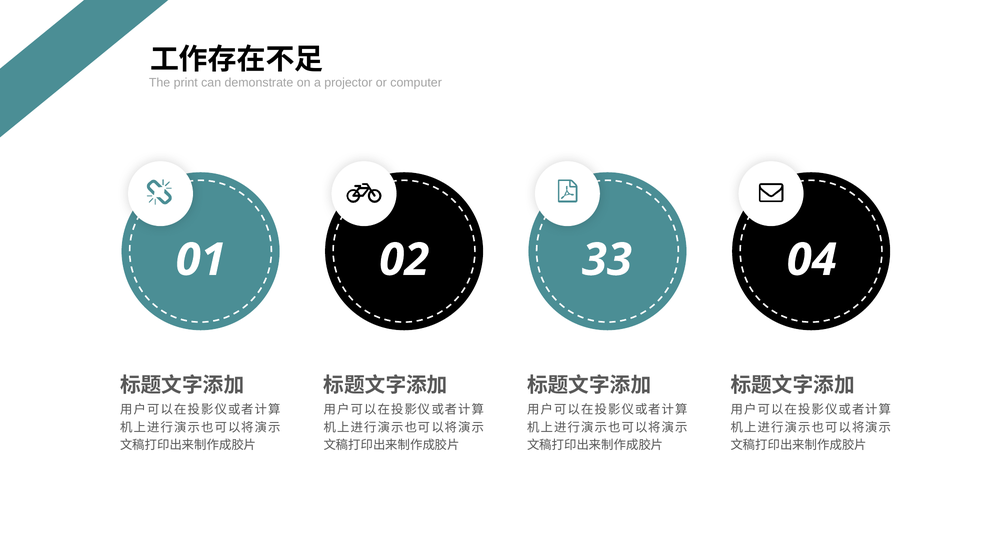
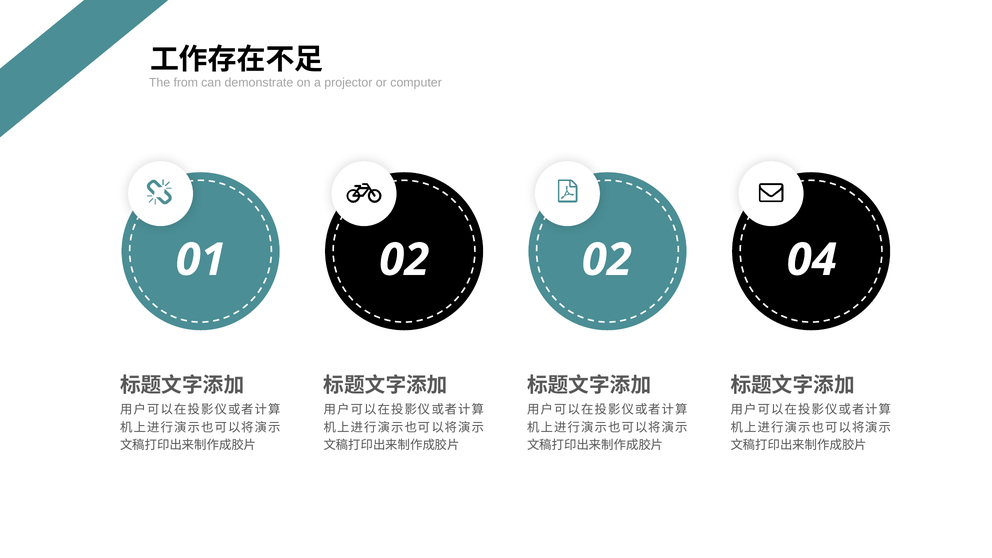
print: print -> from (186, 83)
02 33: 33 -> 02 (607, 260)
